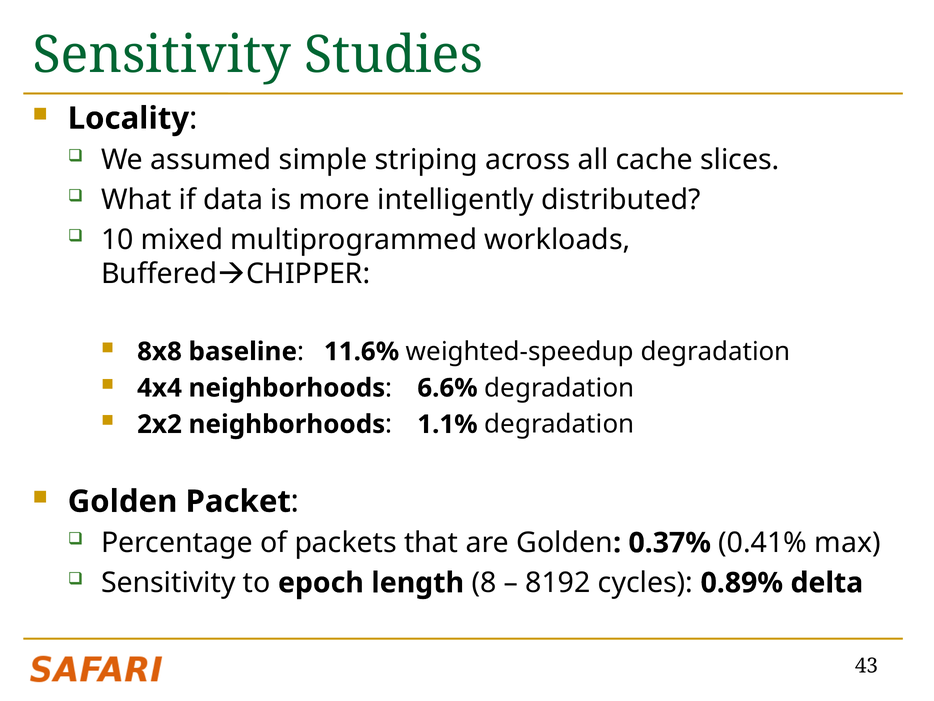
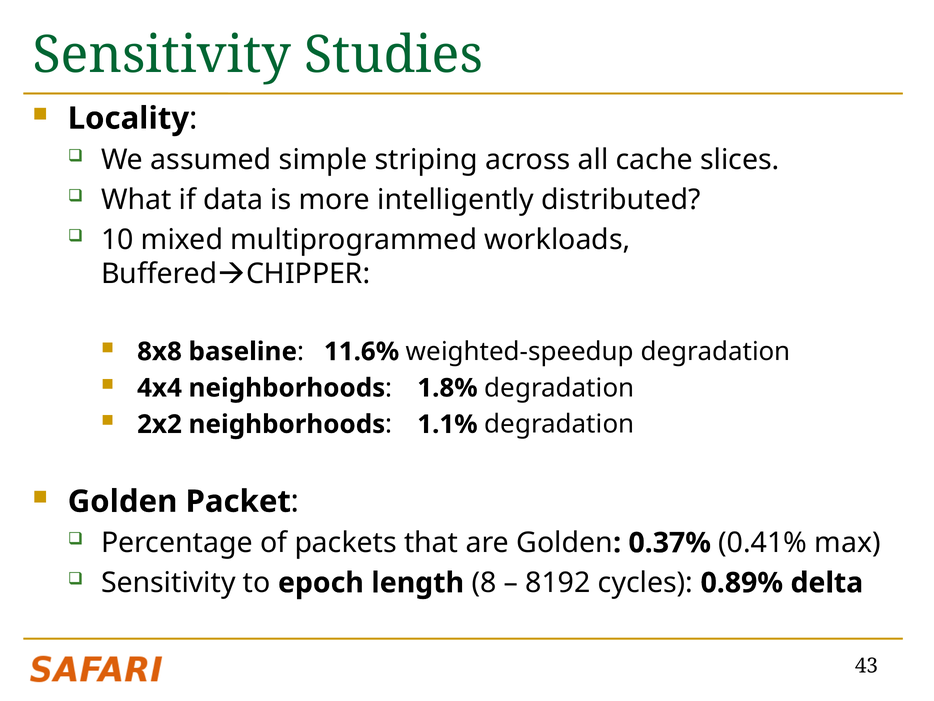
6.6%: 6.6% -> 1.8% (447, 388)
